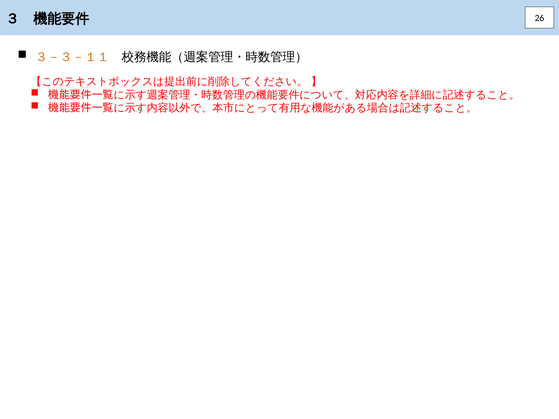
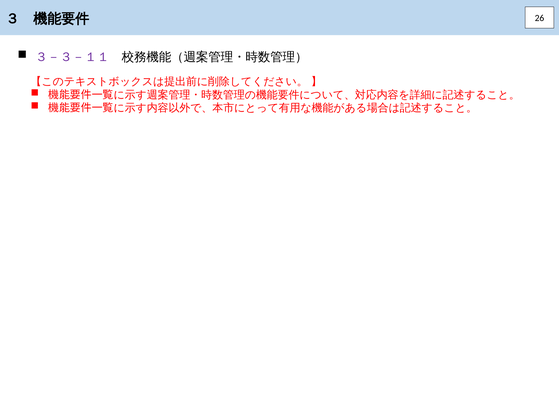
３－３－１１ colour: orange -> purple (72, 57)
